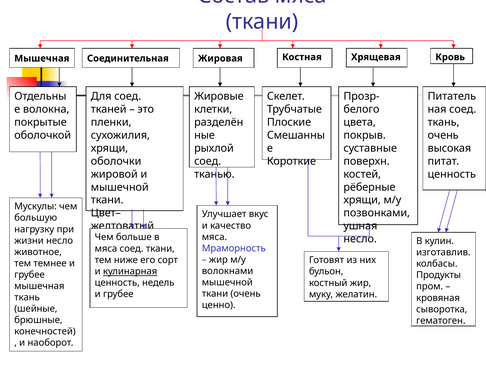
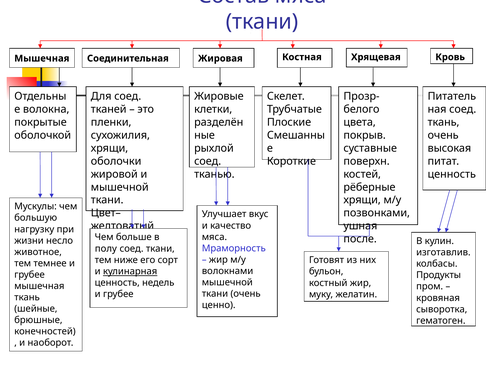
несло: несло -> после (360, 239)
мяса: мяса -> полу (106, 248)
